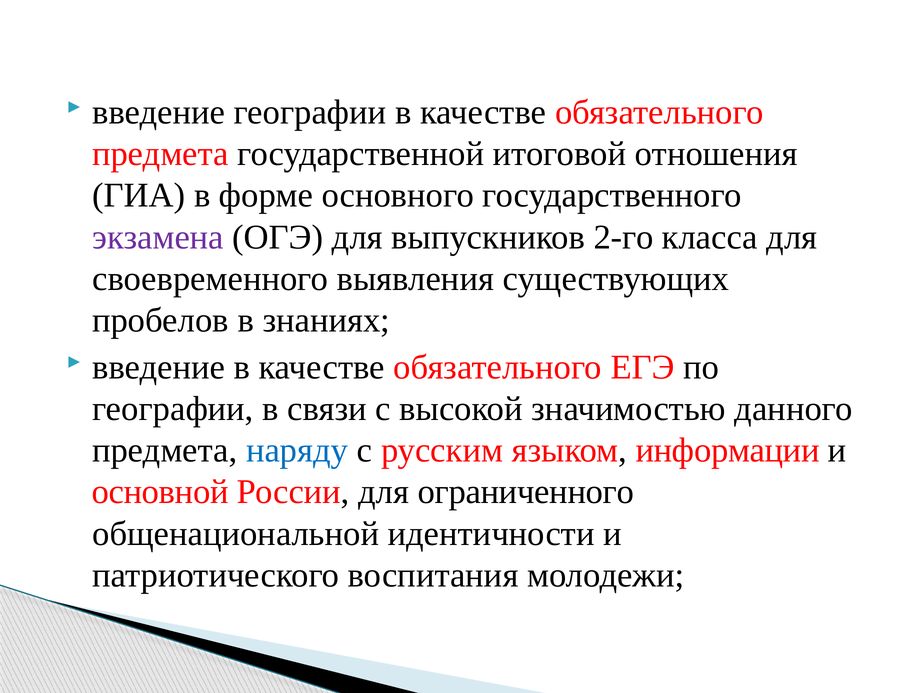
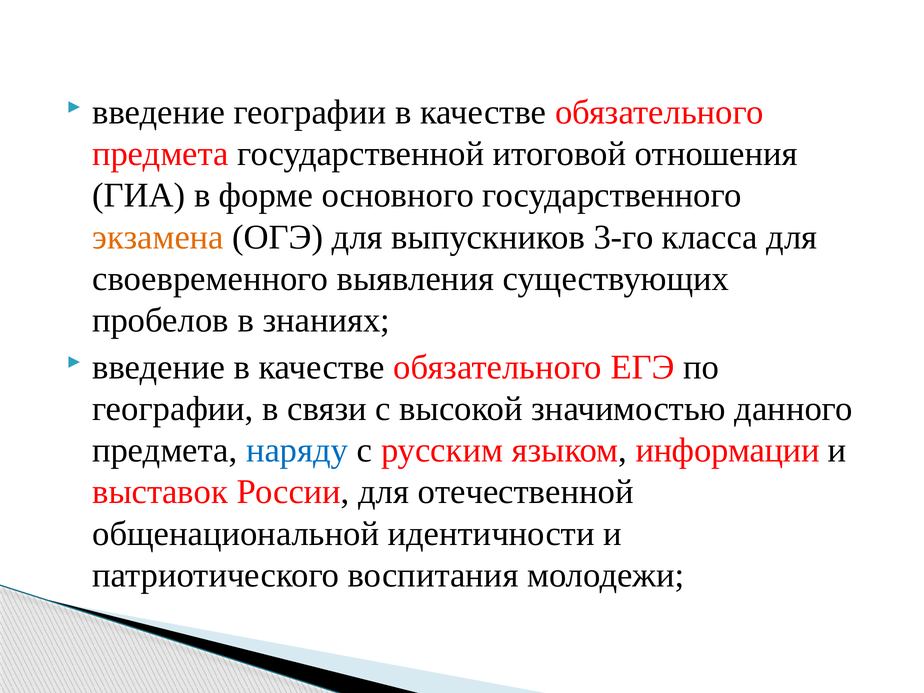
экзамена colour: purple -> orange (158, 237)
2-го: 2-го -> 3-го (623, 237)
основной: основной -> выставок (160, 492)
ограниченного: ограниченного -> отечественной (526, 492)
